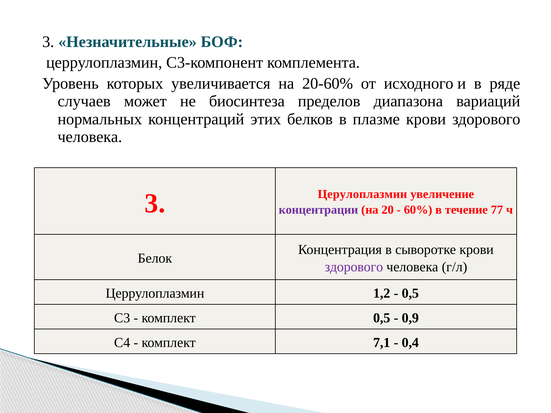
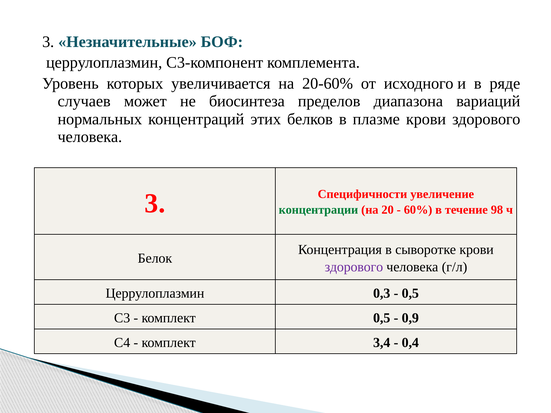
Церулоплазмин: Церулоплазмин -> Специфичности (362, 194)
концентрации colour: purple -> green (318, 210)
77: 77 -> 98 (497, 210)
1,2: 1,2 -> 0,3 (382, 293)
7,1: 7,1 -> 3,4 (382, 343)
